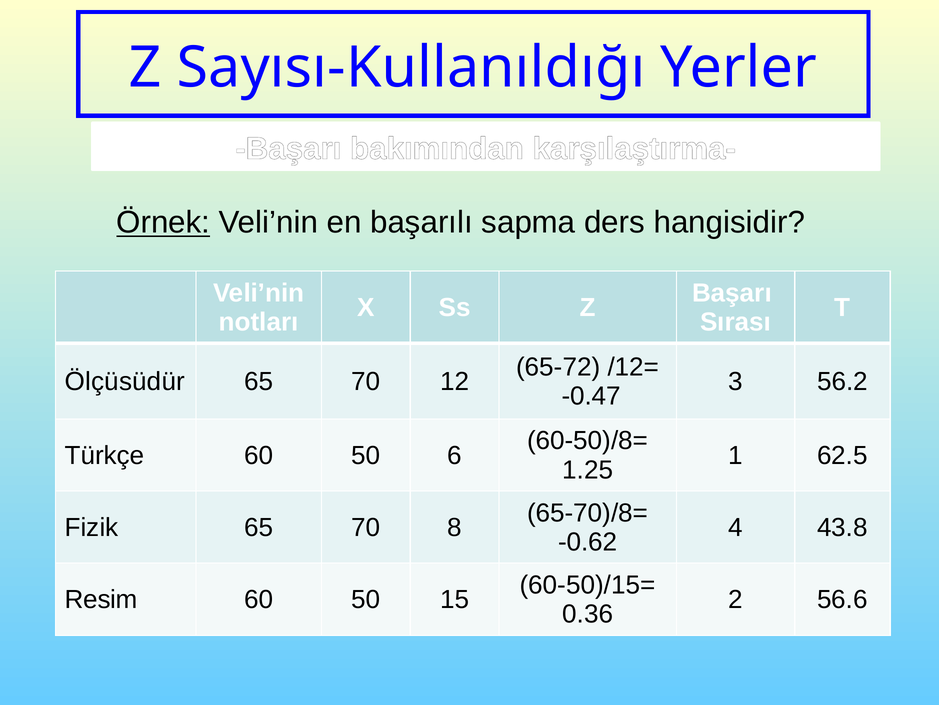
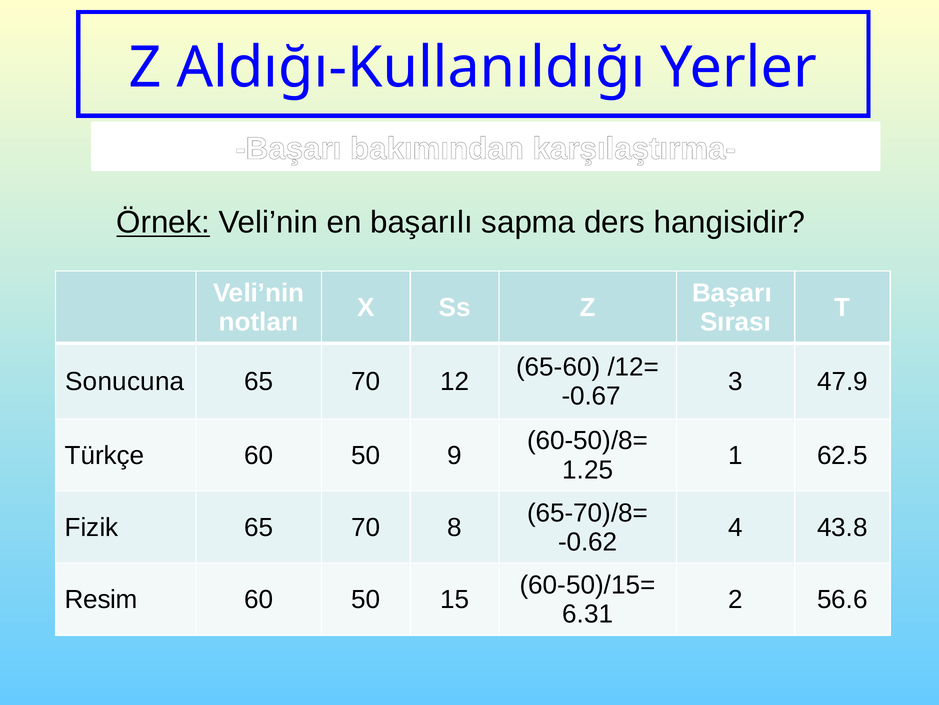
Sayısı-Kullanıldığı: Sayısı-Kullanıldığı -> Aldığı-Kullanıldığı (411, 68)
65-72: 65-72 -> 65-60 (558, 367)
Ölçüsüdür: Ölçüsüdür -> Sonucuna (125, 381)
56.2: 56.2 -> 47.9 (842, 381)
-0.47: -0.47 -> -0.67 (591, 396)
6: 6 -> 9 (455, 455)
0.36: 0.36 -> 6.31 (588, 614)
